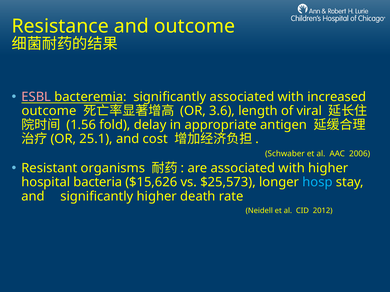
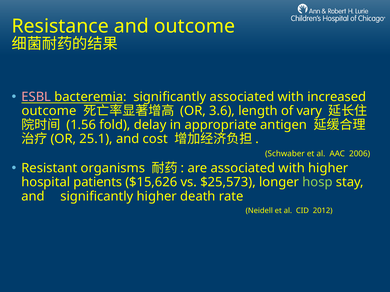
viral: viral -> vary (309, 111)
bacteria: bacteria -> patients (98, 183)
hosp colour: light blue -> light green (317, 183)
